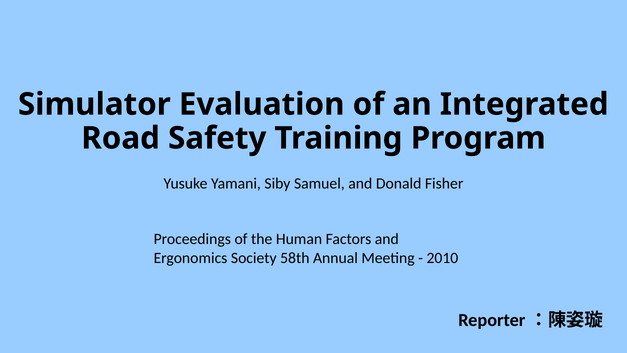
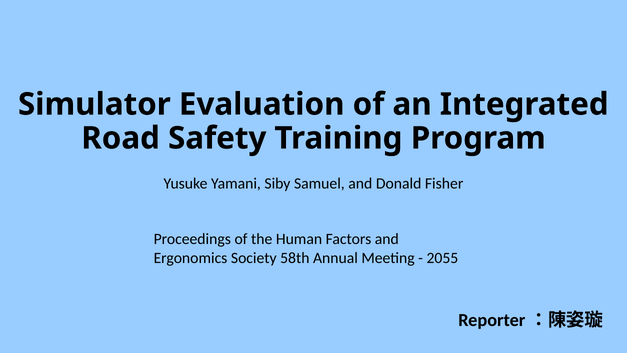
2010: 2010 -> 2055 (442, 258)
